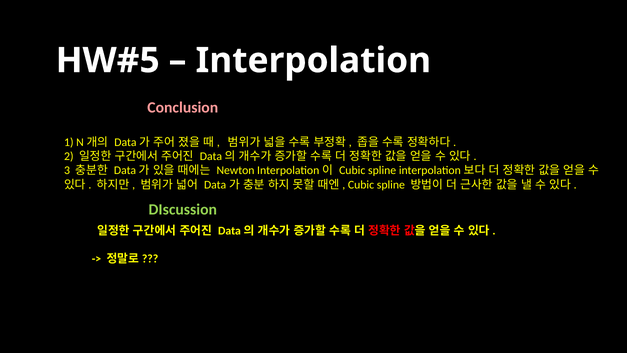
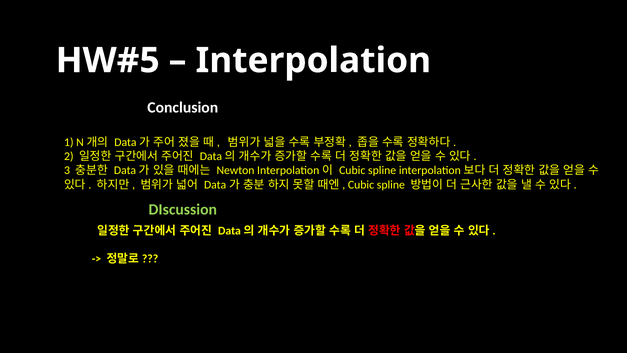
Conclusion colour: pink -> white (183, 108)
